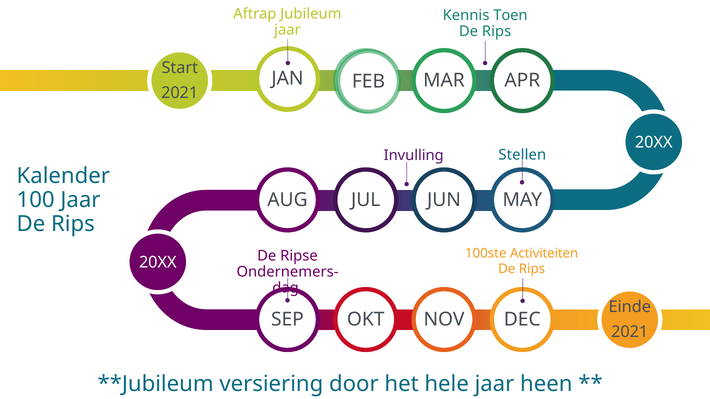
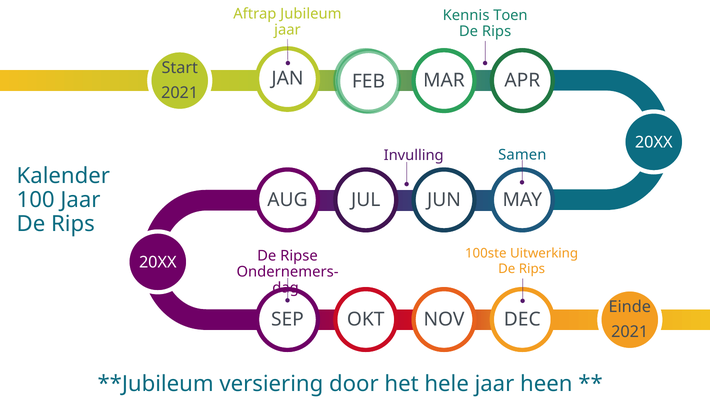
Stellen: Stellen -> Samen (522, 155)
Activiteiten: Activiteiten -> Uitwerking (544, 254)
